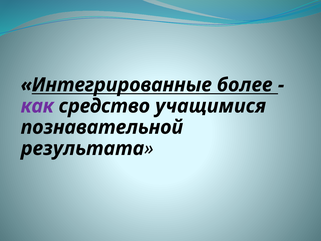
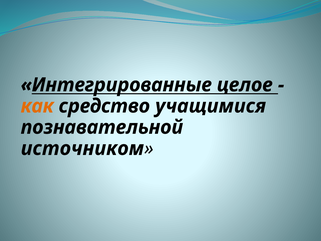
более: более -> целое (245, 85)
как colour: purple -> orange (37, 106)
результата: результата -> источником (82, 148)
